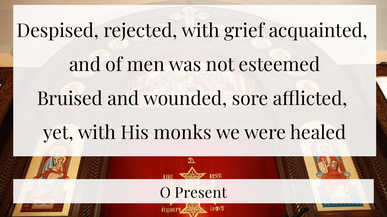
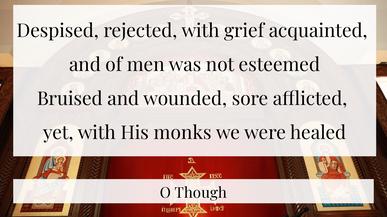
Present: Present -> Though (201, 194)
